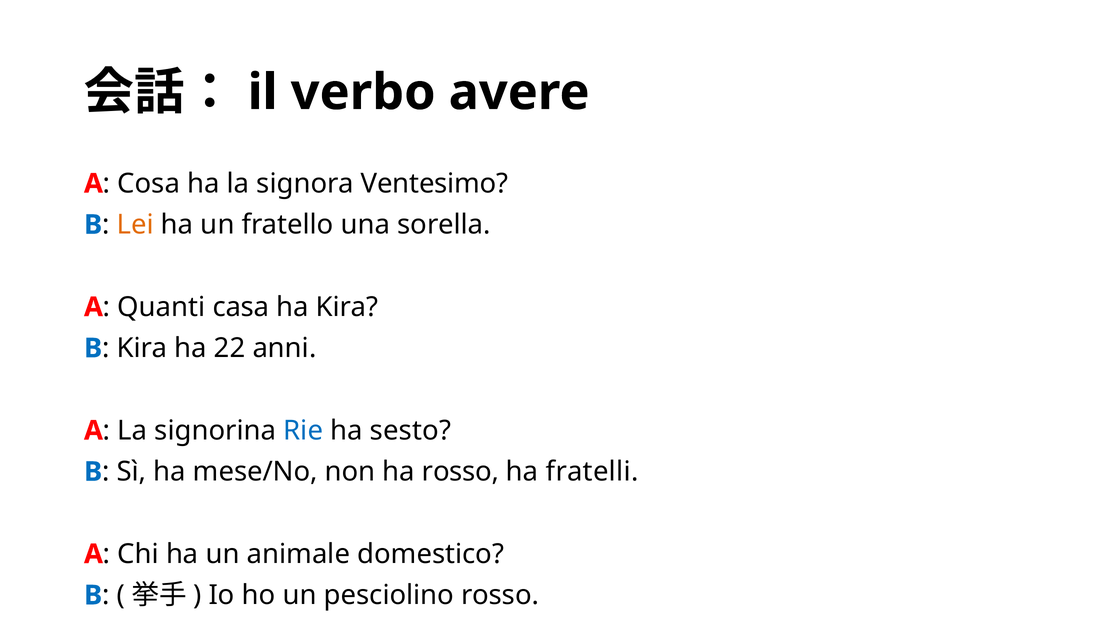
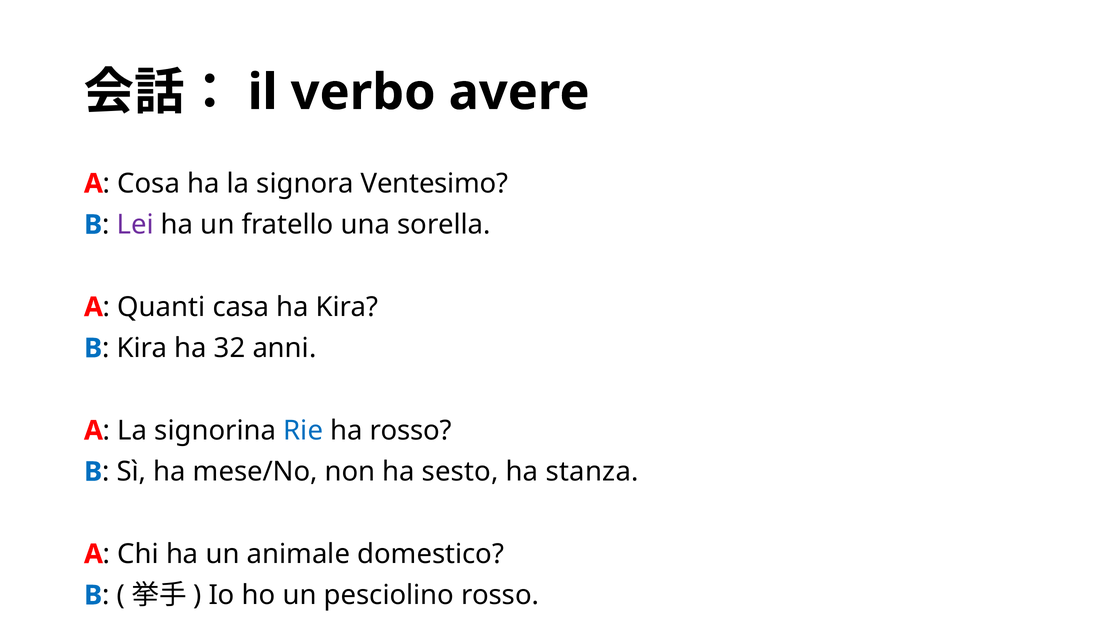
Lei colour: orange -> purple (135, 225)
22: 22 -> 32 (230, 348)
ha sesto: sesto -> rosso (411, 431)
ha rosso: rosso -> sesto (460, 472)
fratelli: fratelli -> stanza (592, 472)
